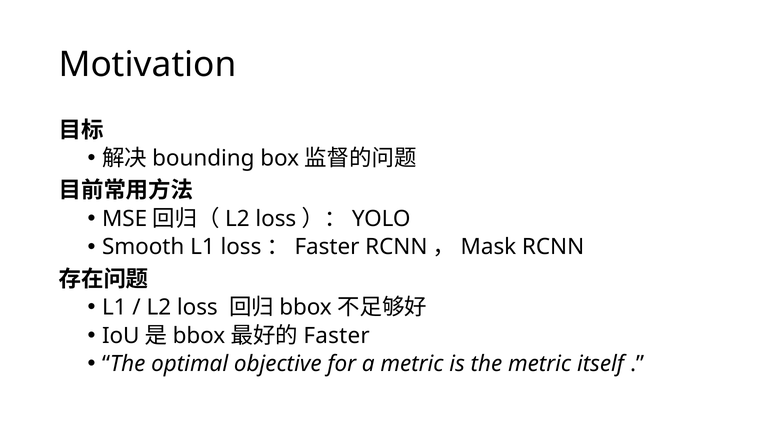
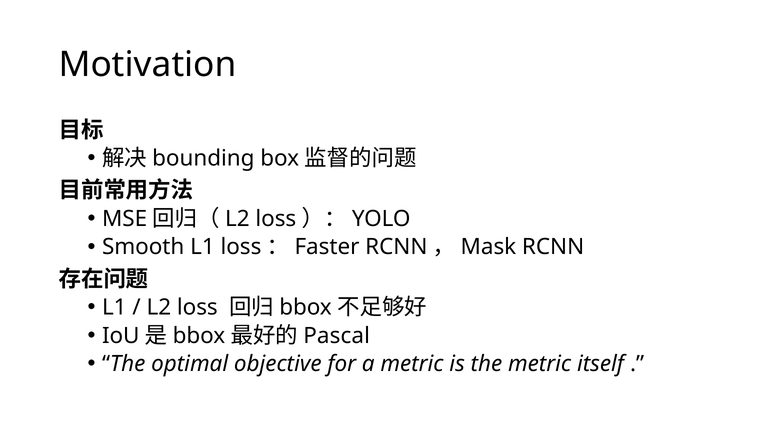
Faster: Faster -> Pascal (337, 336)
